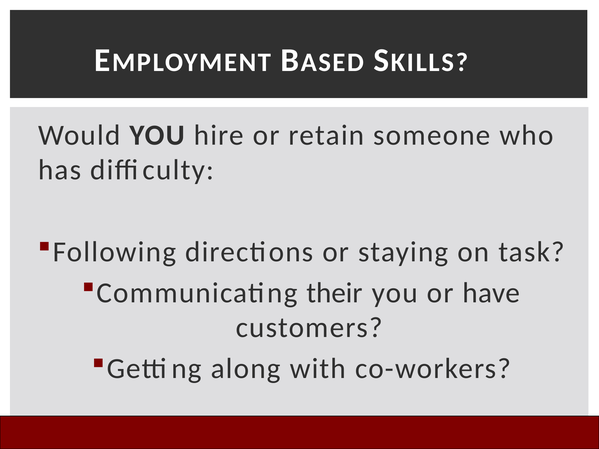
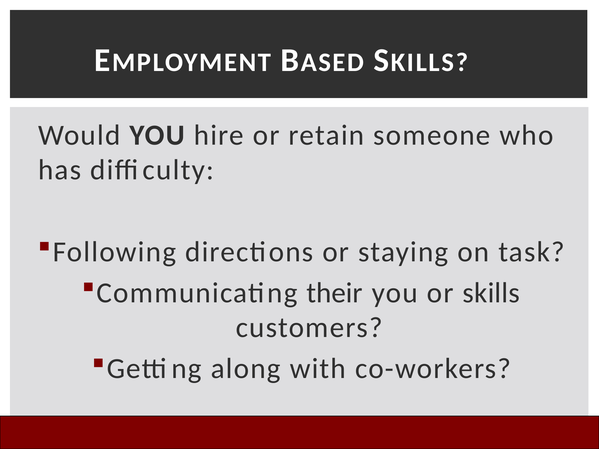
have: have -> skills (491, 293)
